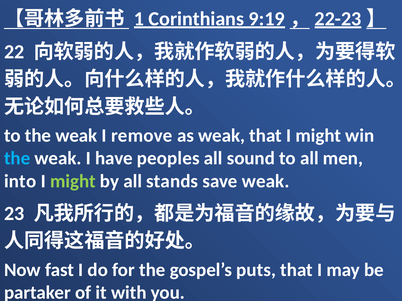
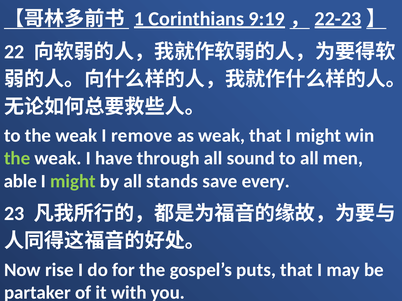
the colour: light blue -> light green (17, 159)
peoples: peoples -> through (168, 159)
into: into -> able (20, 181)
save weak: weak -> every (266, 181)
fast: fast -> rise (59, 270)
